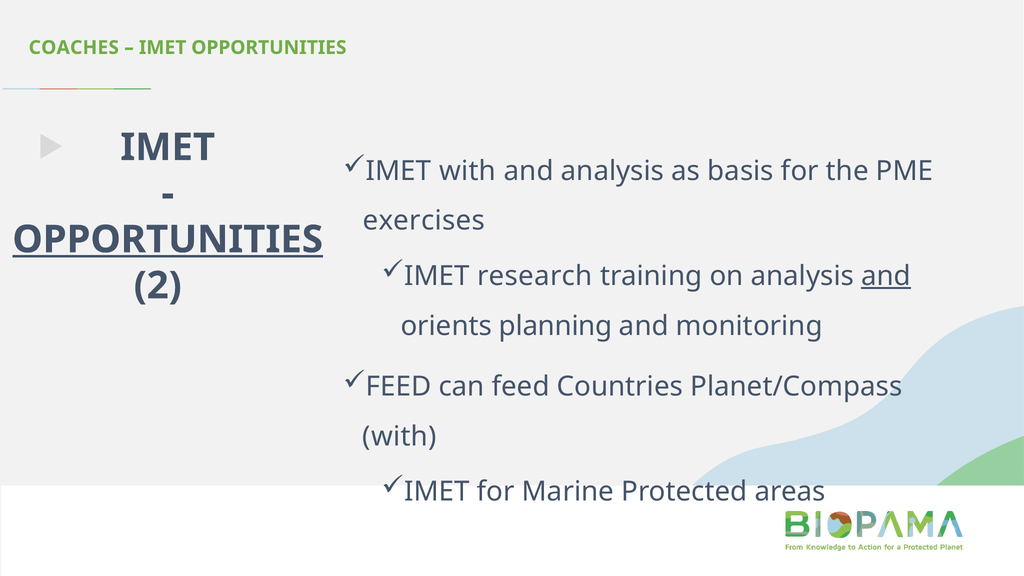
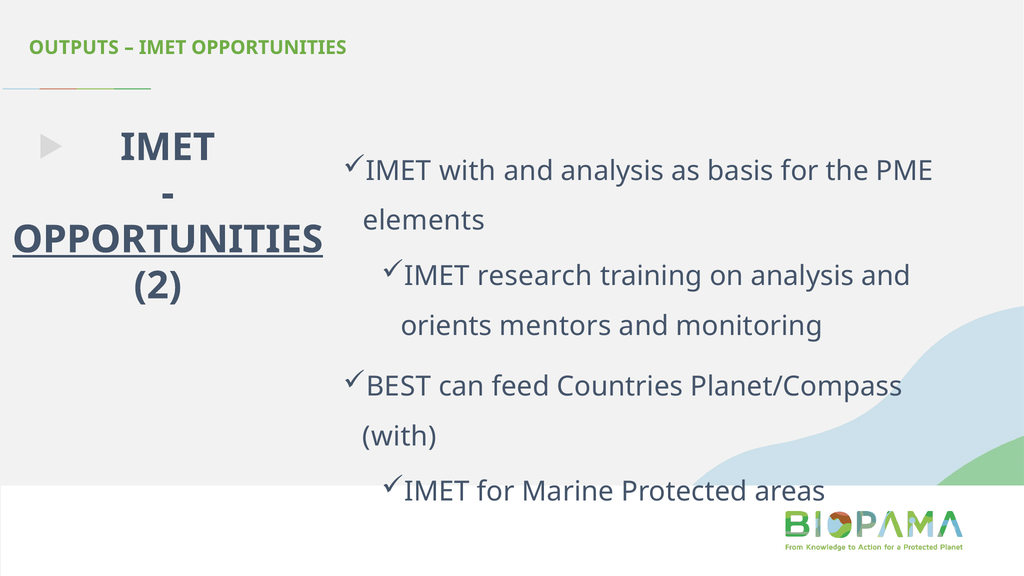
COACHES: COACHES -> OUTPUTS (74, 48)
exercises: exercises -> elements (424, 221)
and underline: present -> none (886, 276)
planning: planning -> mentors (555, 326)
FEED: FEED -> BEST (398, 386)
